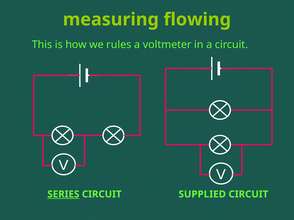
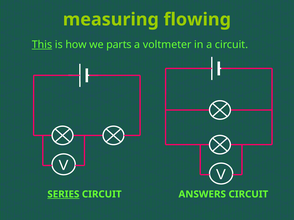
This underline: none -> present (42, 45)
rules: rules -> parts (119, 45)
SUPPLIED: SUPPLIED -> ANSWERS (202, 195)
